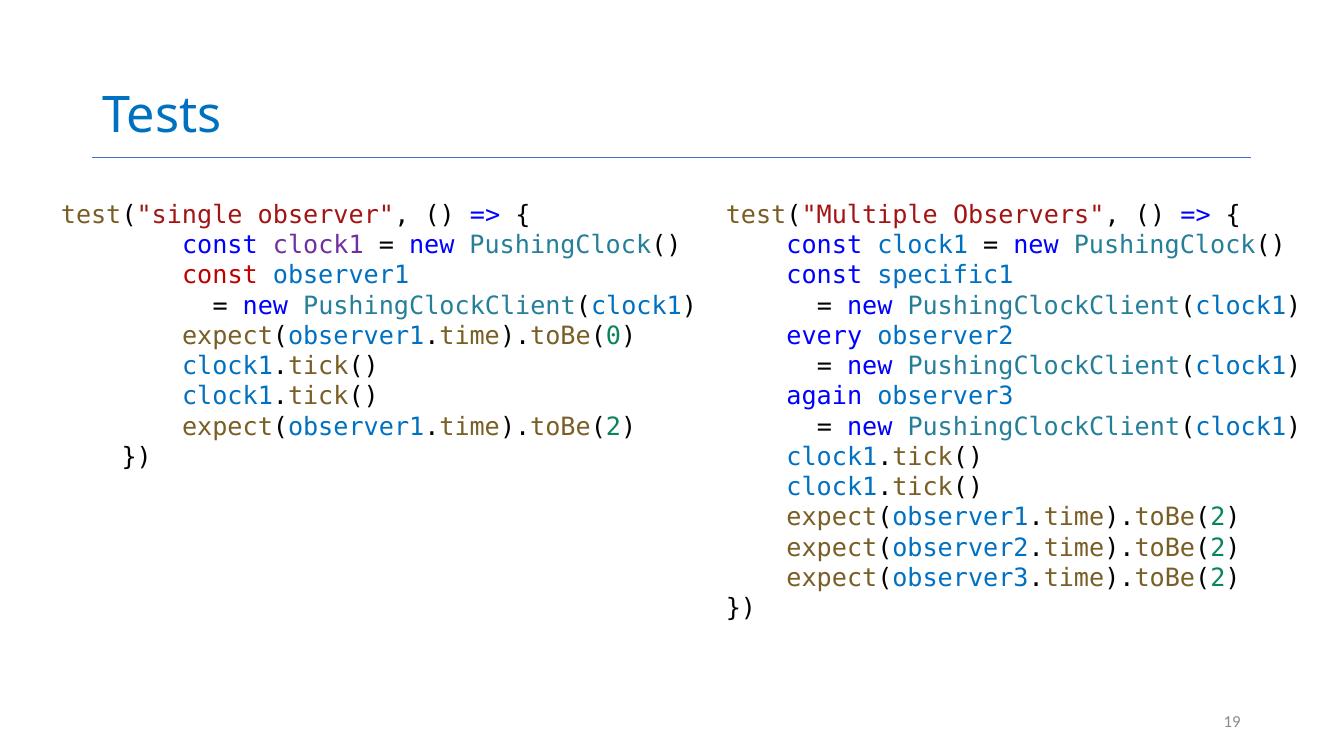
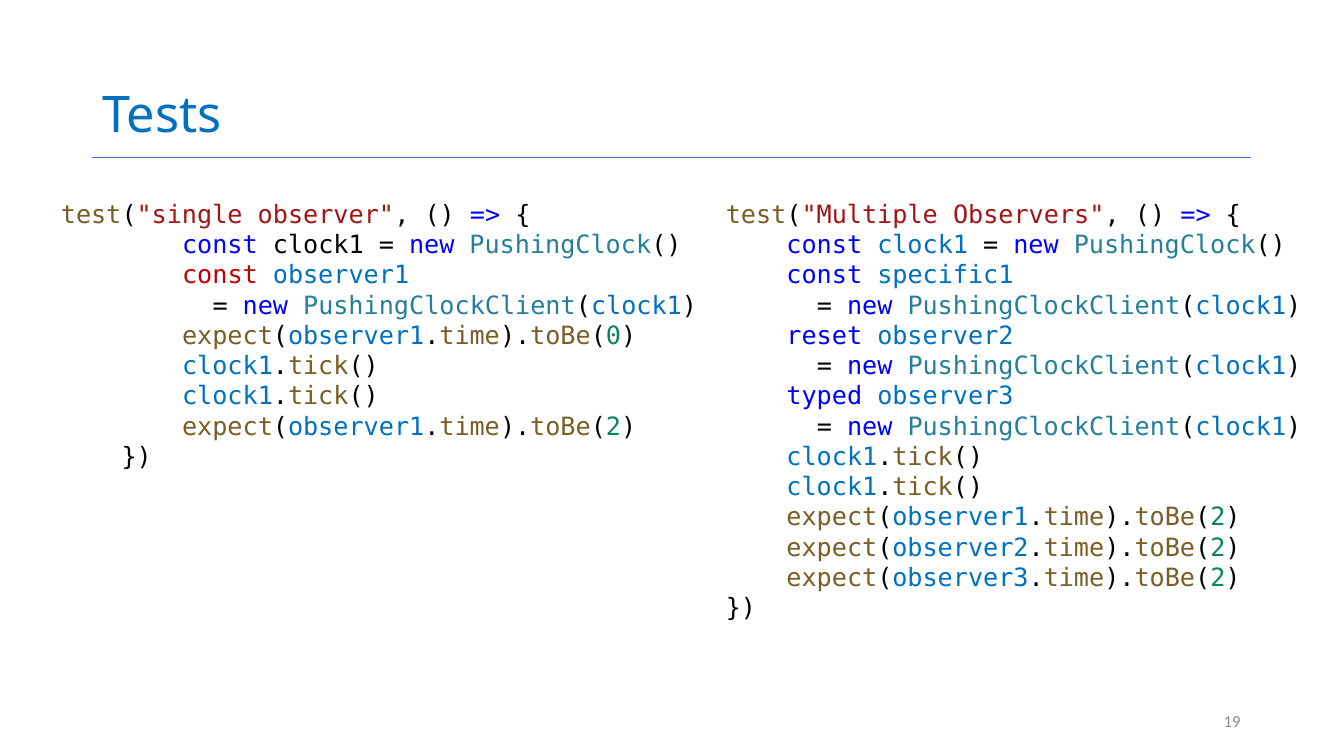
clock1 colour: purple -> black (318, 245)
every: every -> reset (824, 336)
again: again -> typed (824, 396)
